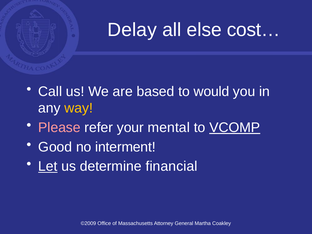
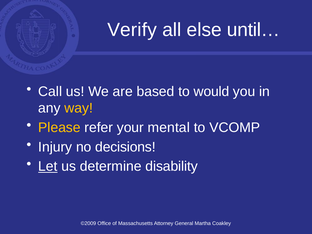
Delay: Delay -> Verify (132, 30)
cost…: cost… -> until… (254, 30)
Please colour: pink -> yellow (59, 128)
VCOMP underline: present -> none (235, 128)
Good: Good -> Injury (55, 147)
interment: interment -> decisions (125, 147)
financial: financial -> disability (172, 166)
